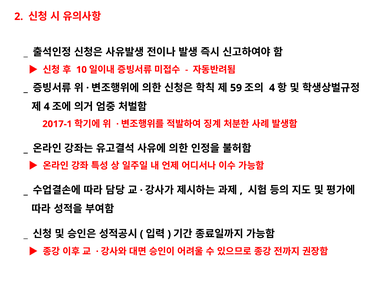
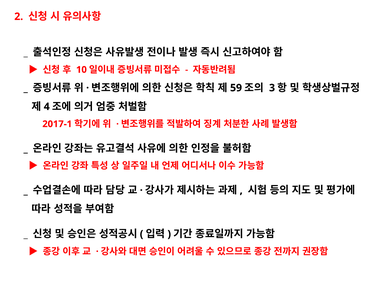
4: 4 -> 3 (272, 88)
